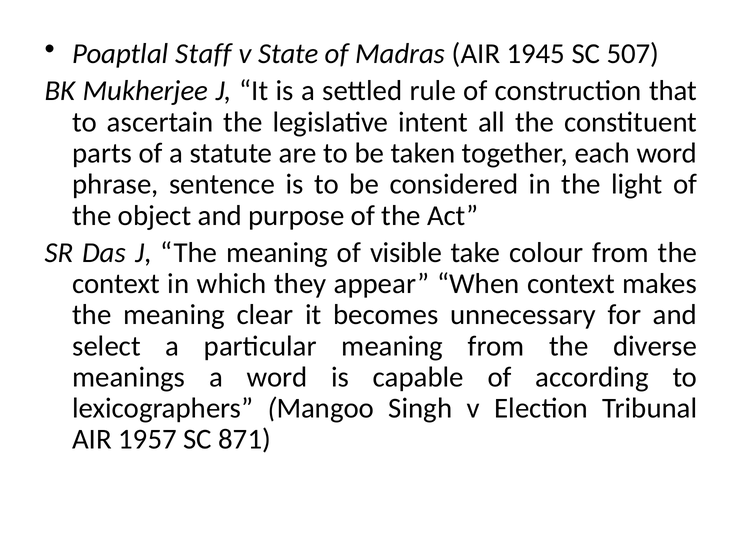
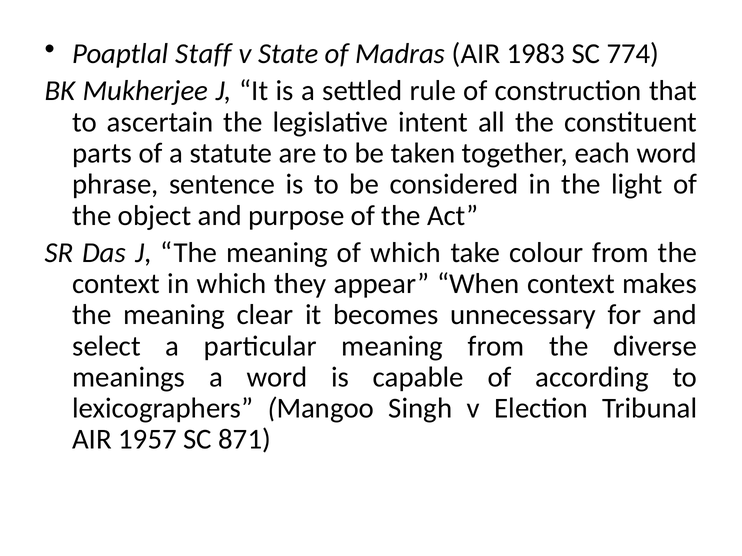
1945: 1945 -> 1983 (536, 54)
507: 507 -> 774 (633, 54)
of visible: visible -> which (406, 253)
